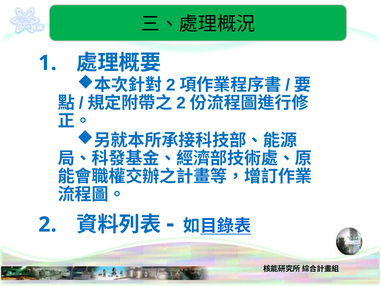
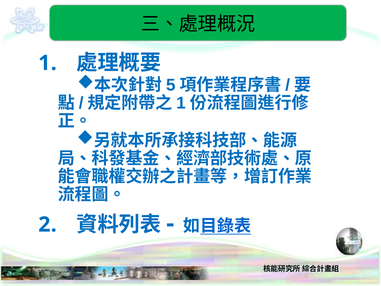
2: 2 -> 5 (171, 85)
2: 2 -> 1 (181, 103)
